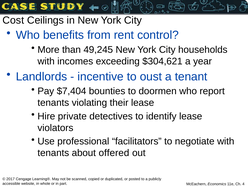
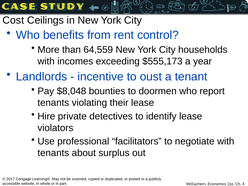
49,245: 49,245 -> 64,559 (98, 50)
$304,621: $304,621 -> $555,173 (162, 61)
$7,404: $7,404 -> $8,048 (72, 91)
offered: offered -> surplus (114, 153)
